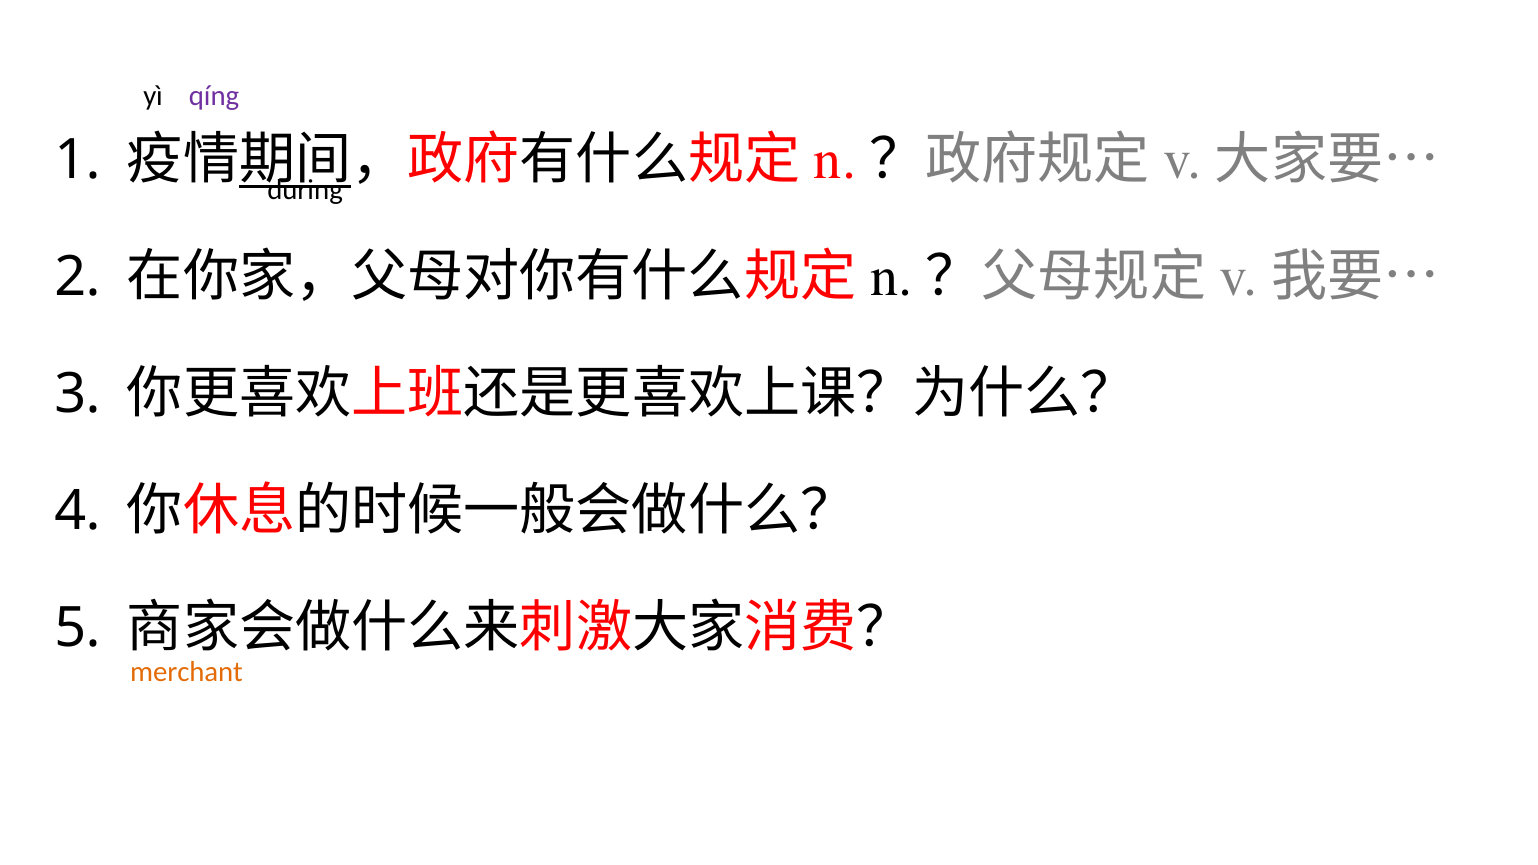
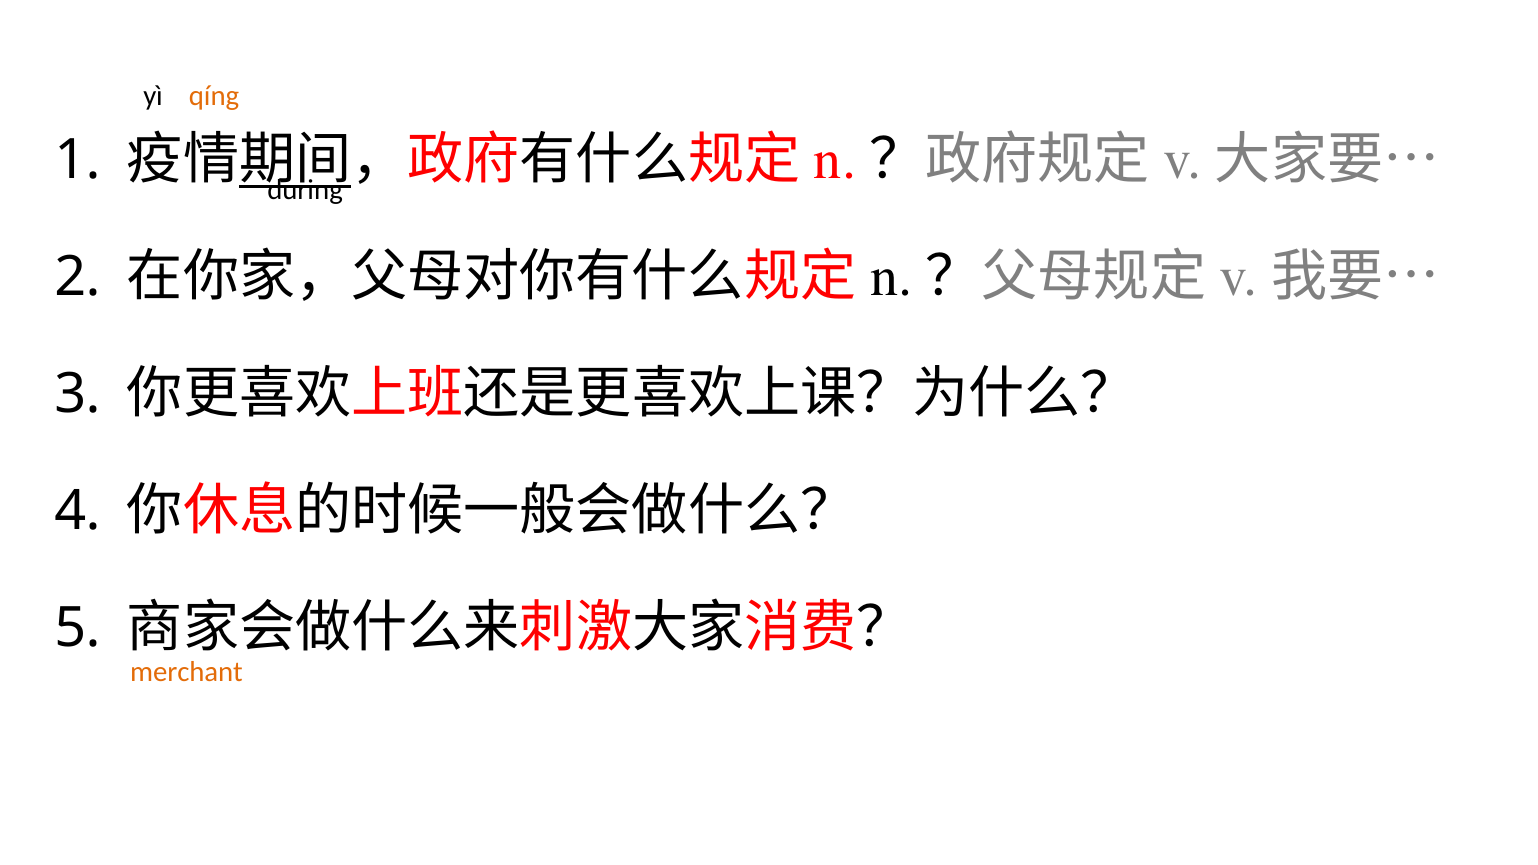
qíng colour: purple -> orange (214, 96)
